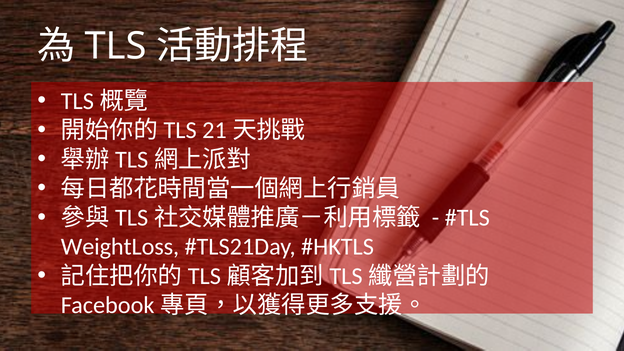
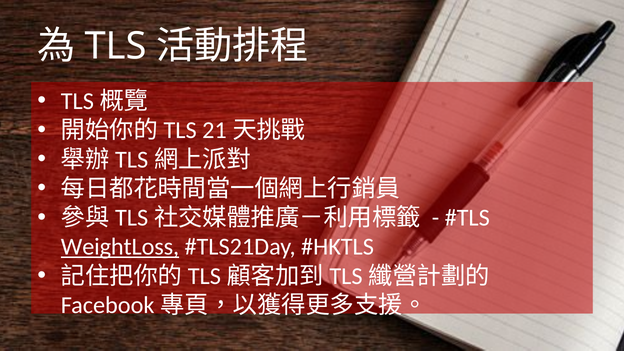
WeightLoss underline: none -> present (120, 247)
